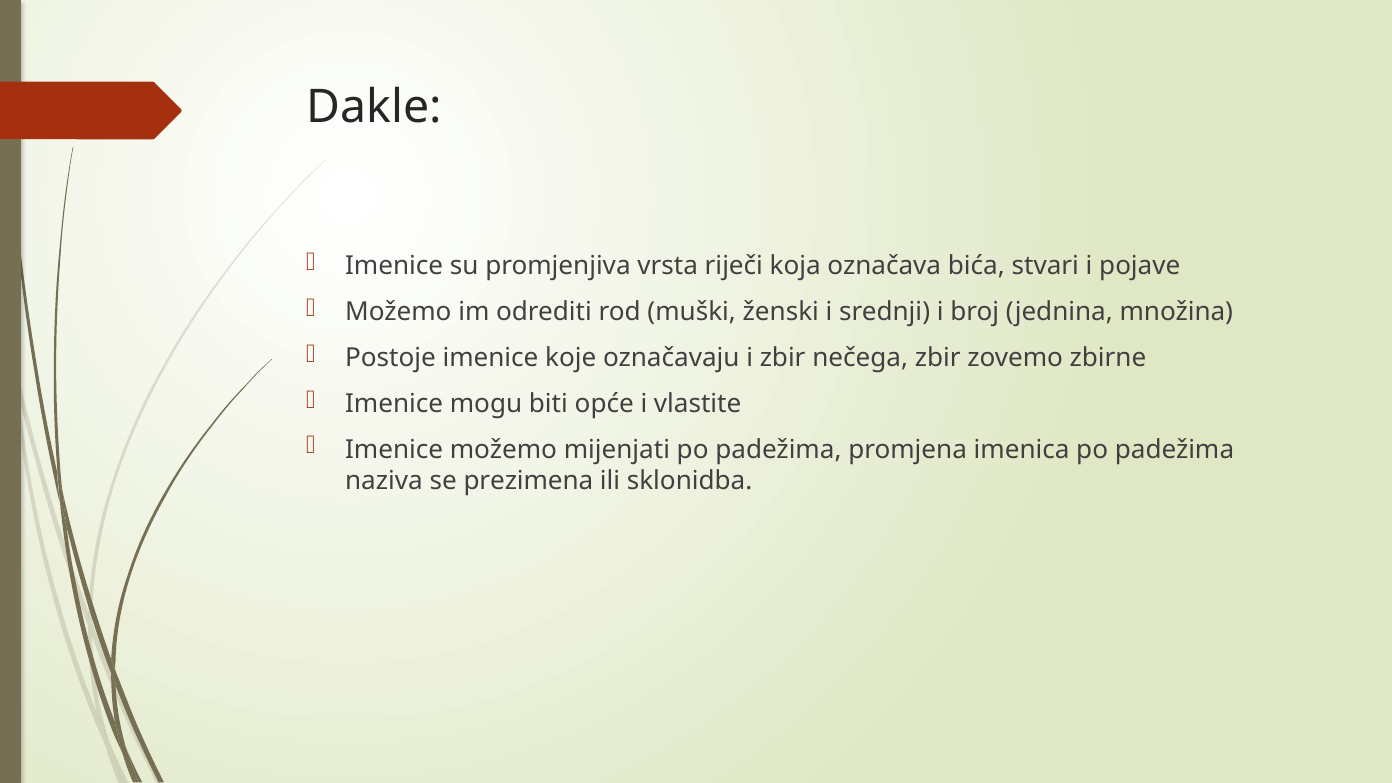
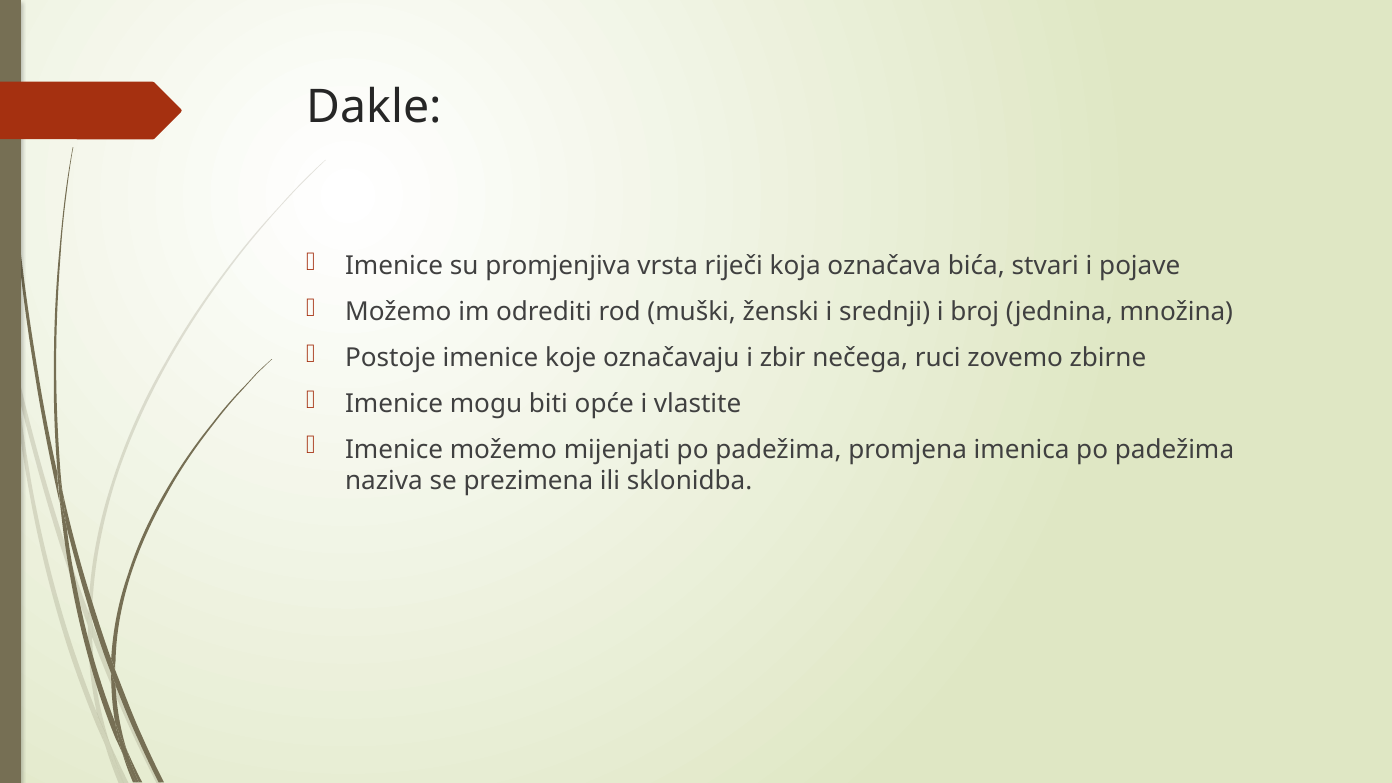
nečega zbir: zbir -> ruci (938, 358)
